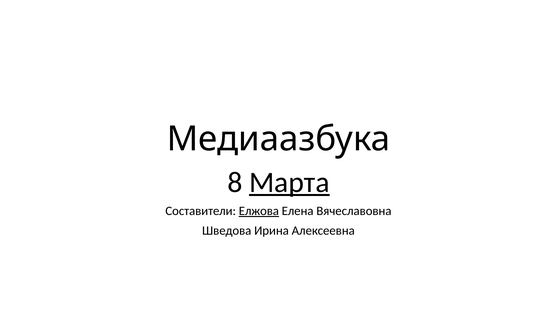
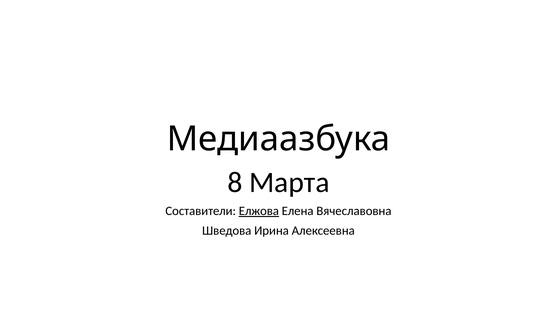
Марта underline: present -> none (289, 182)
